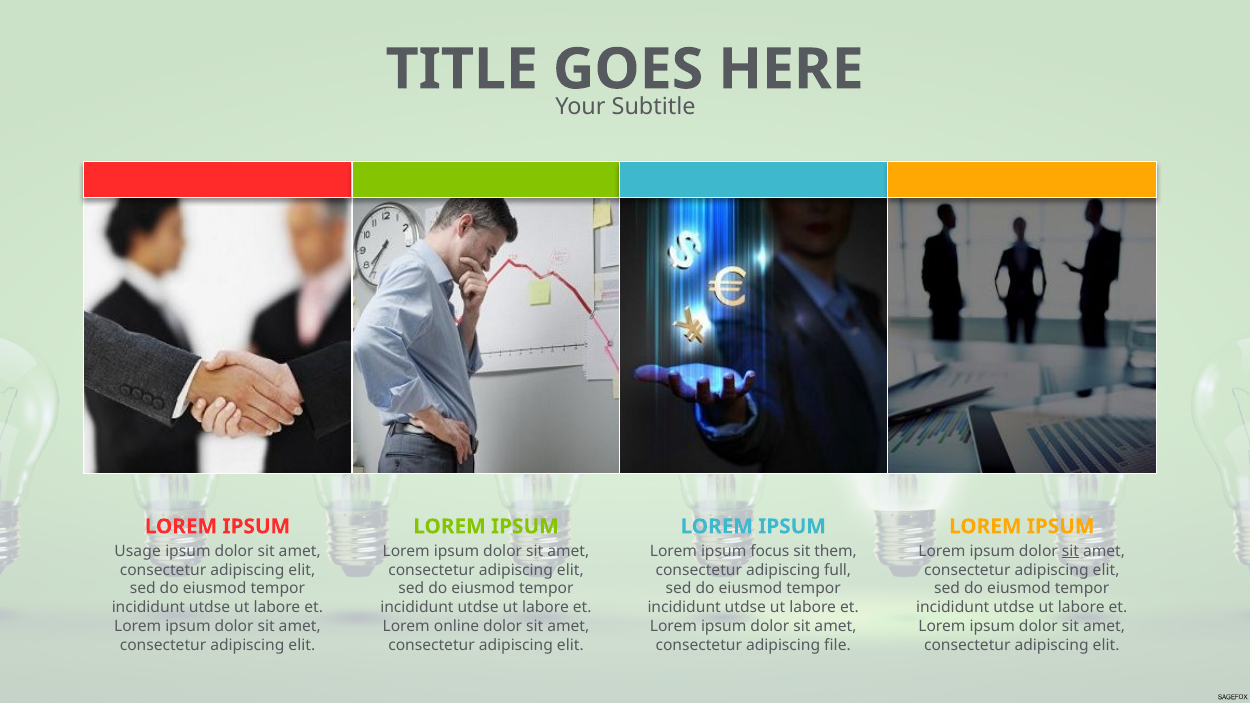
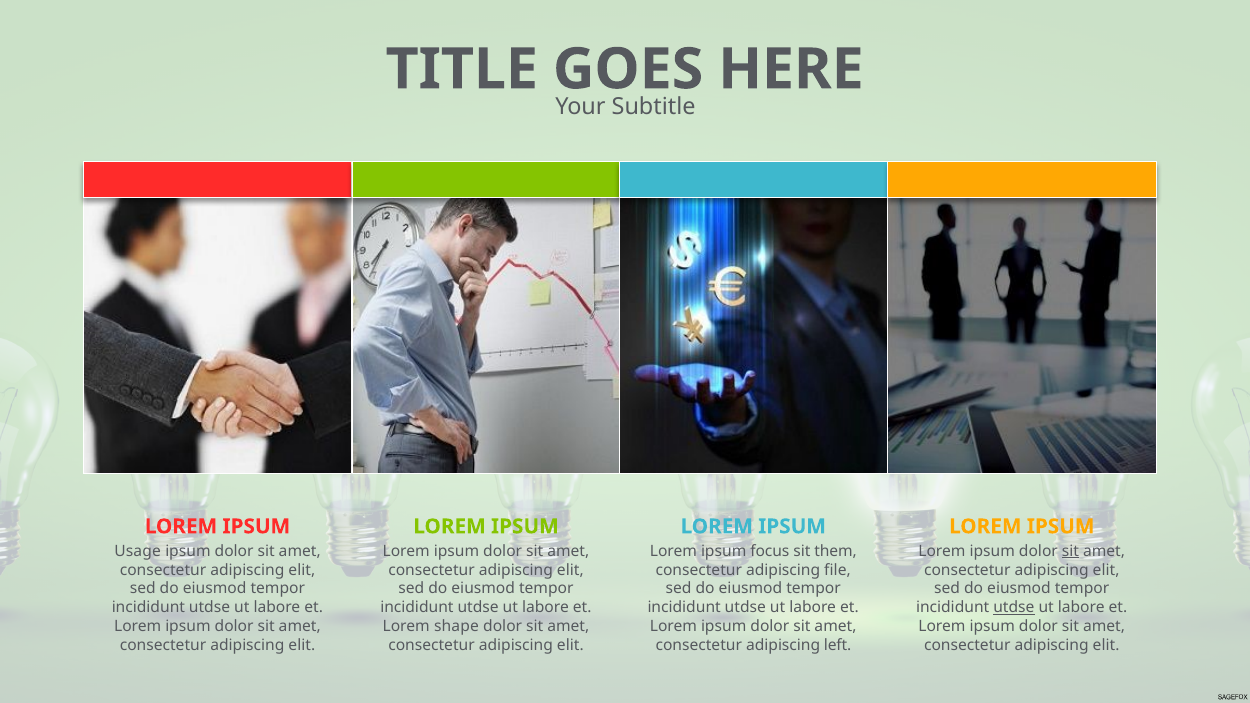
full: full -> file (838, 570)
utdse underline: none -> present (1014, 607)
online: online -> shape (456, 626)
file: file -> left (838, 645)
